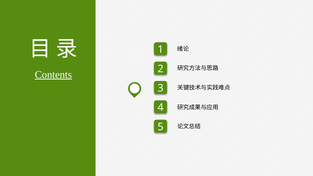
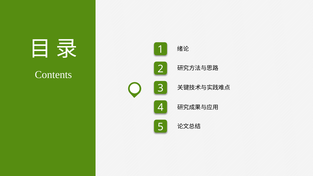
Contents underline: present -> none (53, 75)
